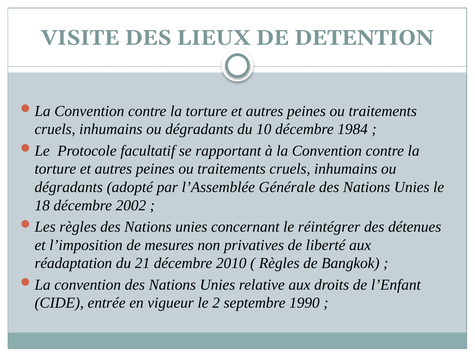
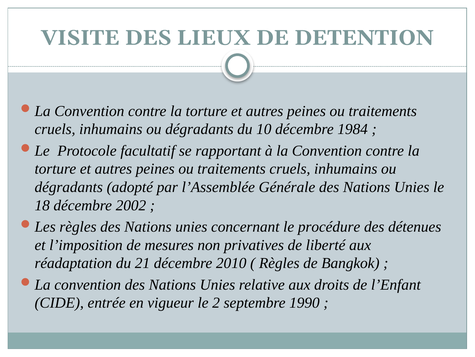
réintégrer: réintégrer -> procédure (329, 226)
